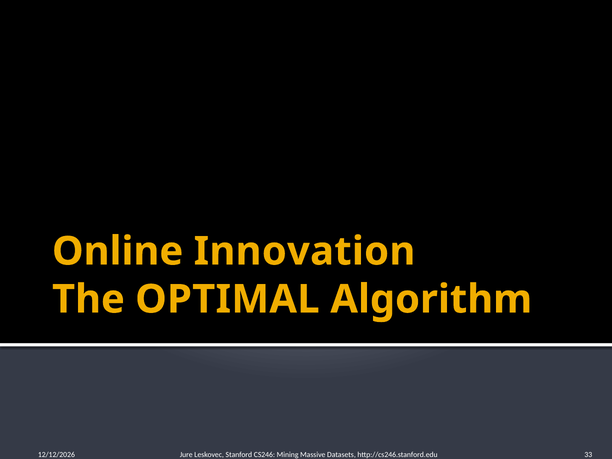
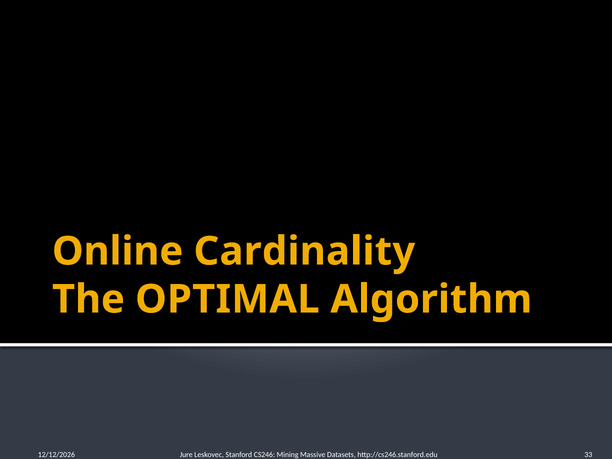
Innovation: Innovation -> Cardinality (304, 251)
